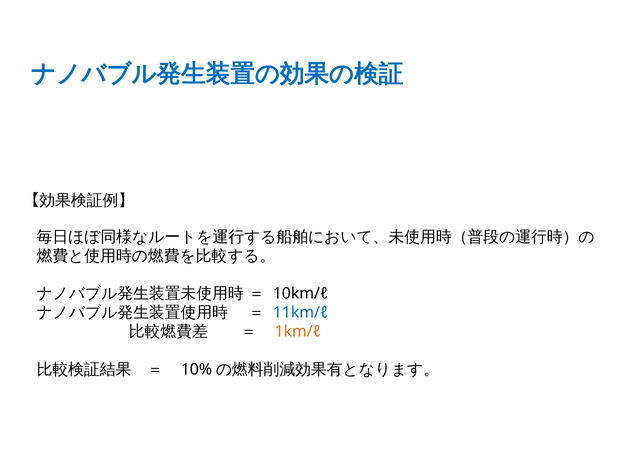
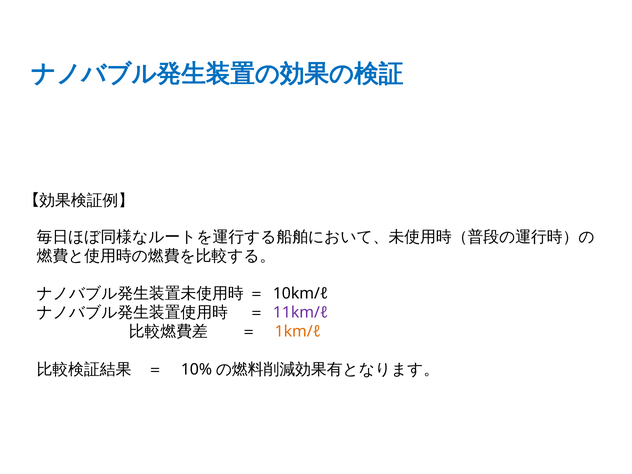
11km/ℓ colour: blue -> purple (301, 313)
